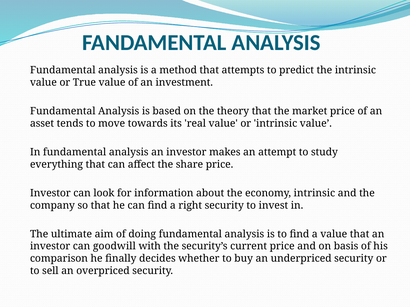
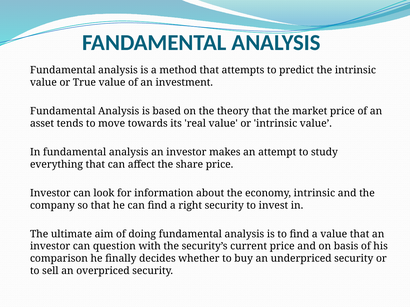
goodwill: goodwill -> question (114, 247)
